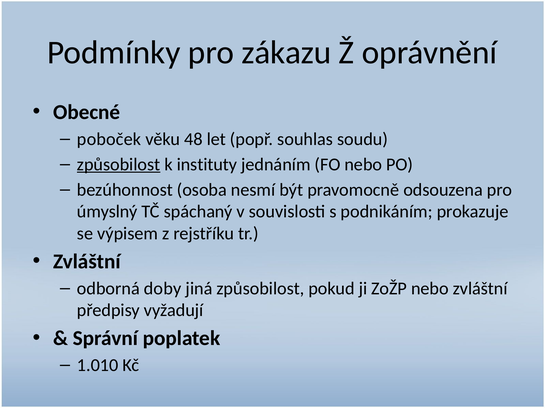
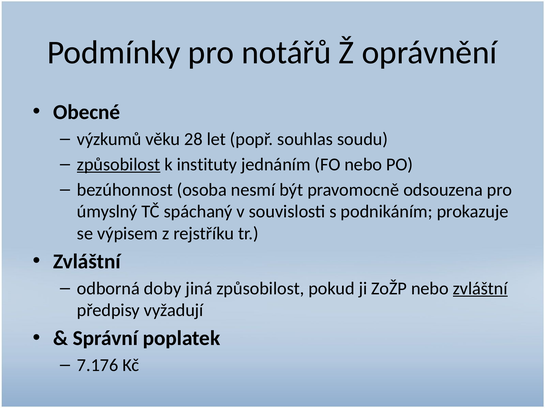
zákazu: zákazu -> notářů (286, 53)
poboček: poboček -> výzkumů (109, 139)
48: 48 -> 28 (193, 139)
zvláštní underline: none -> present (480, 289)
1.010: 1.010 -> 7.176 (98, 366)
